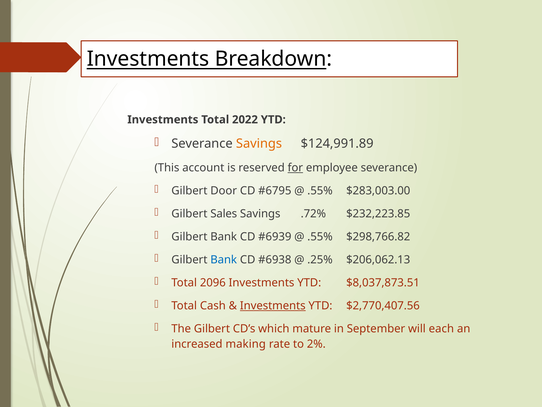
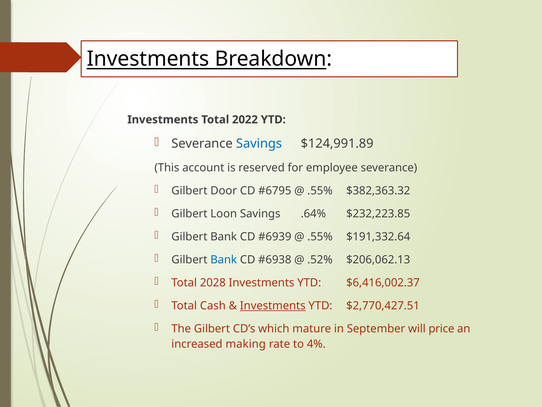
Savings colour: orange -> blue (259, 144)
for underline: present -> none (295, 168)
$283,003.00: $283,003.00 -> $382,363.32 (378, 190)
Sales: Sales -> Loon (224, 213)
.72%: .72% -> .64% (313, 213)
$298,766.82: $298,766.82 -> $191,332.64 (378, 236)
.25%: .25% -> .52% (320, 259)
2096: 2096 -> 2028 (213, 282)
$8,037,873.51: $8,037,873.51 -> $6,416,002.37 (383, 282)
$2,770,407.56: $2,770,407.56 -> $2,770,427.51 (383, 305)
each: each -> price (441, 328)
2%: 2% -> 4% (316, 344)
